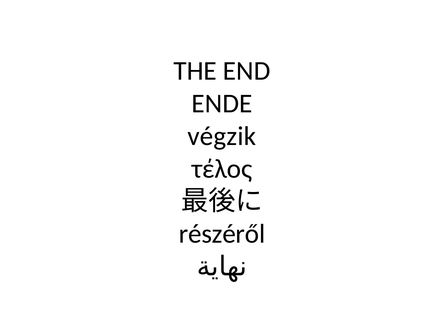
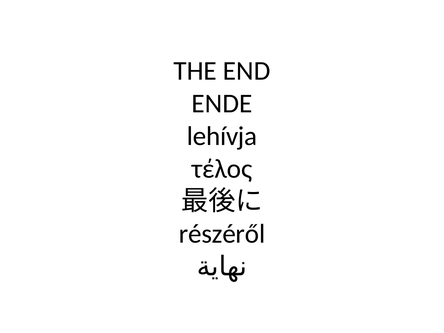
végzik: végzik -> lehívja (222, 136)
